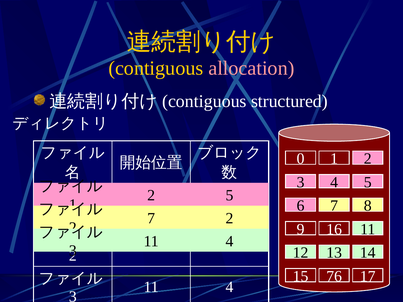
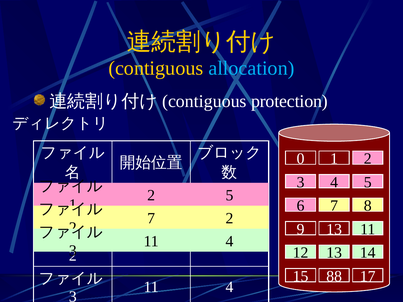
allocation colour: pink -> light blue (251, 68)
structured: structured -> protection (289, 101)
9 16: 16 -> 13 (334, 229)
76: 76 -> 88 (334, 276)
